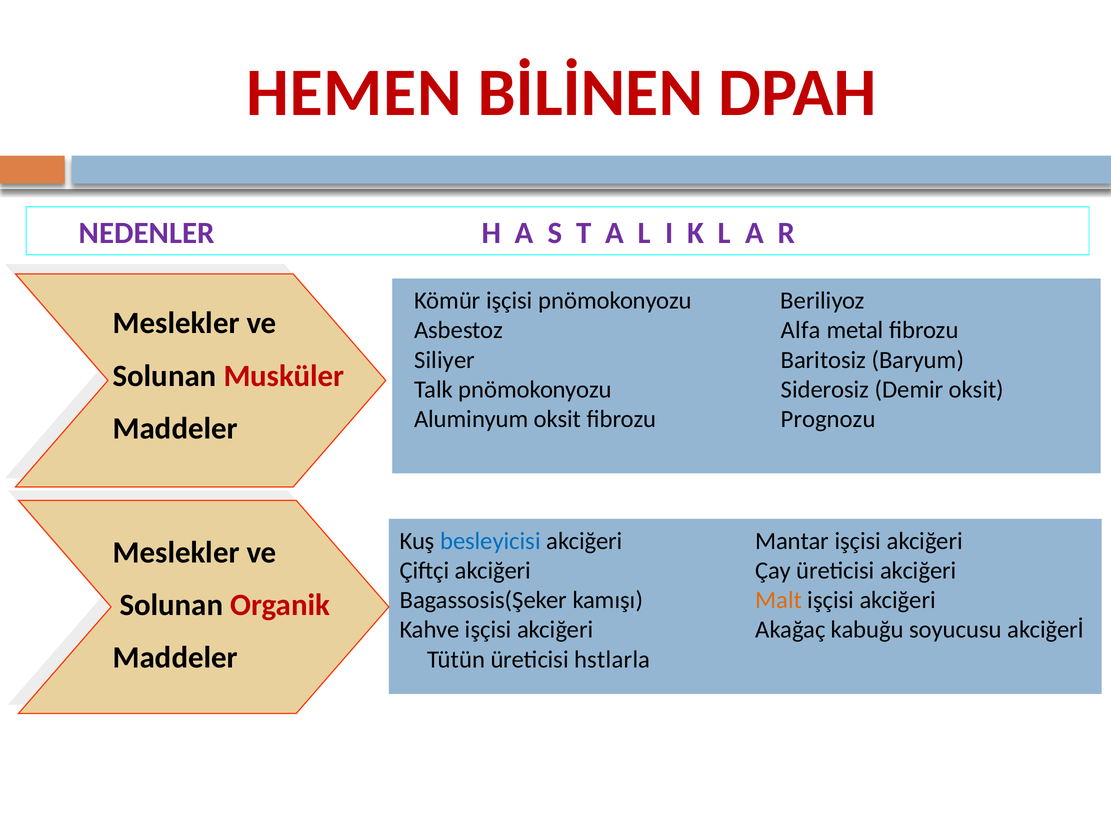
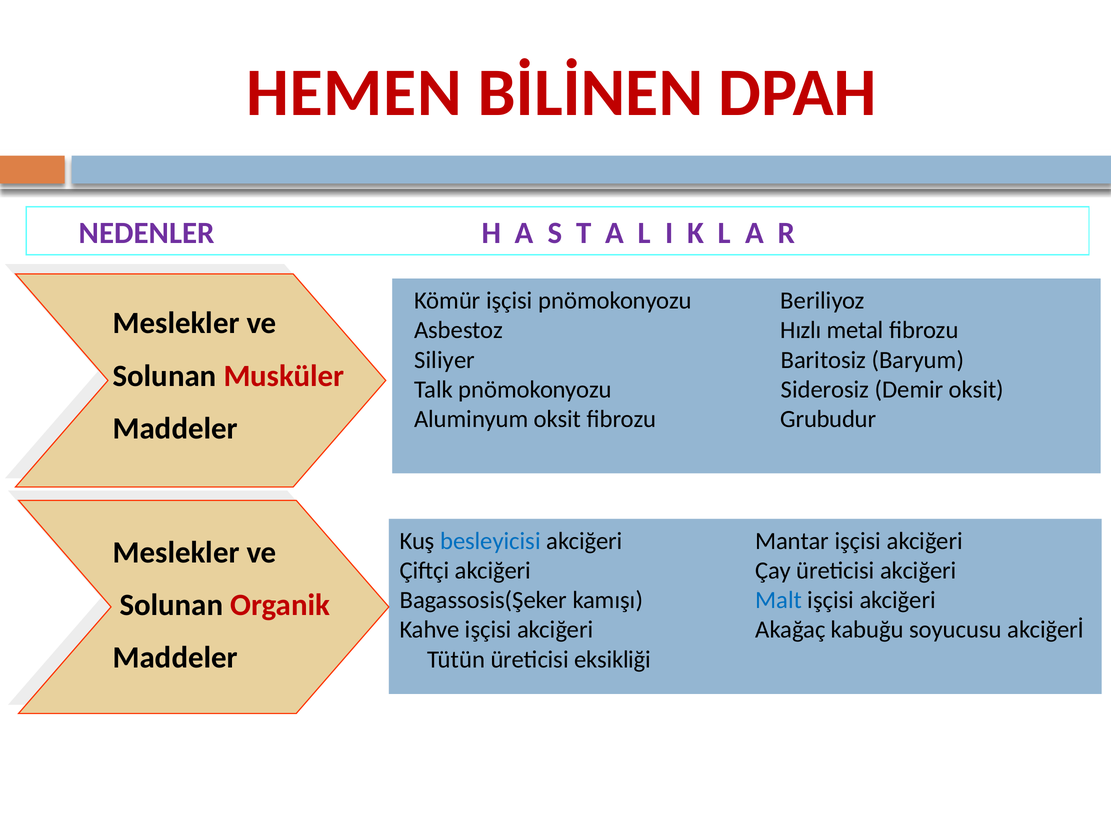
Alfa: Alfa -> Hızlı (801, 330)
Prognozu: Prognozu -> Grubudur (828, 419)
Malt colour: orange -> blue (779, 600)
hstlarla: hstlarla -> eksikliği (613, 659)
